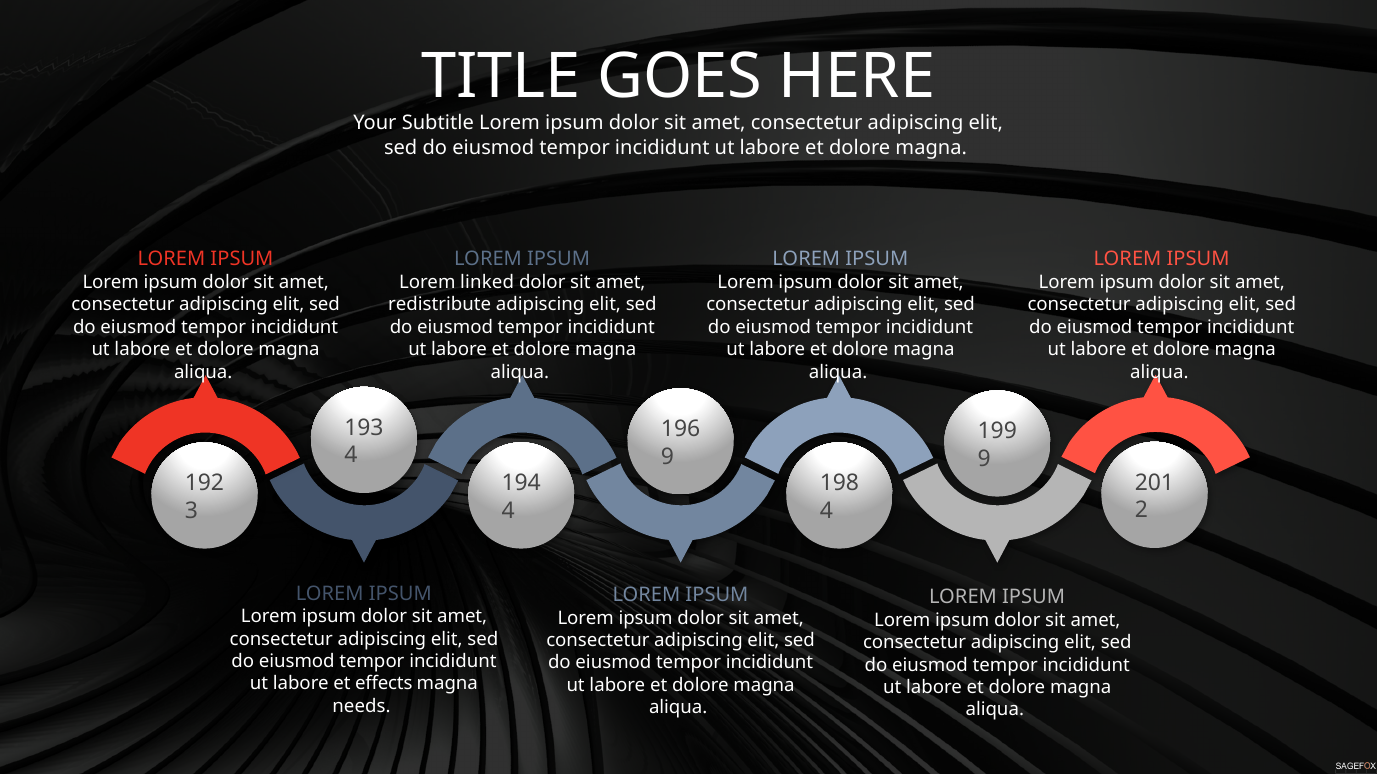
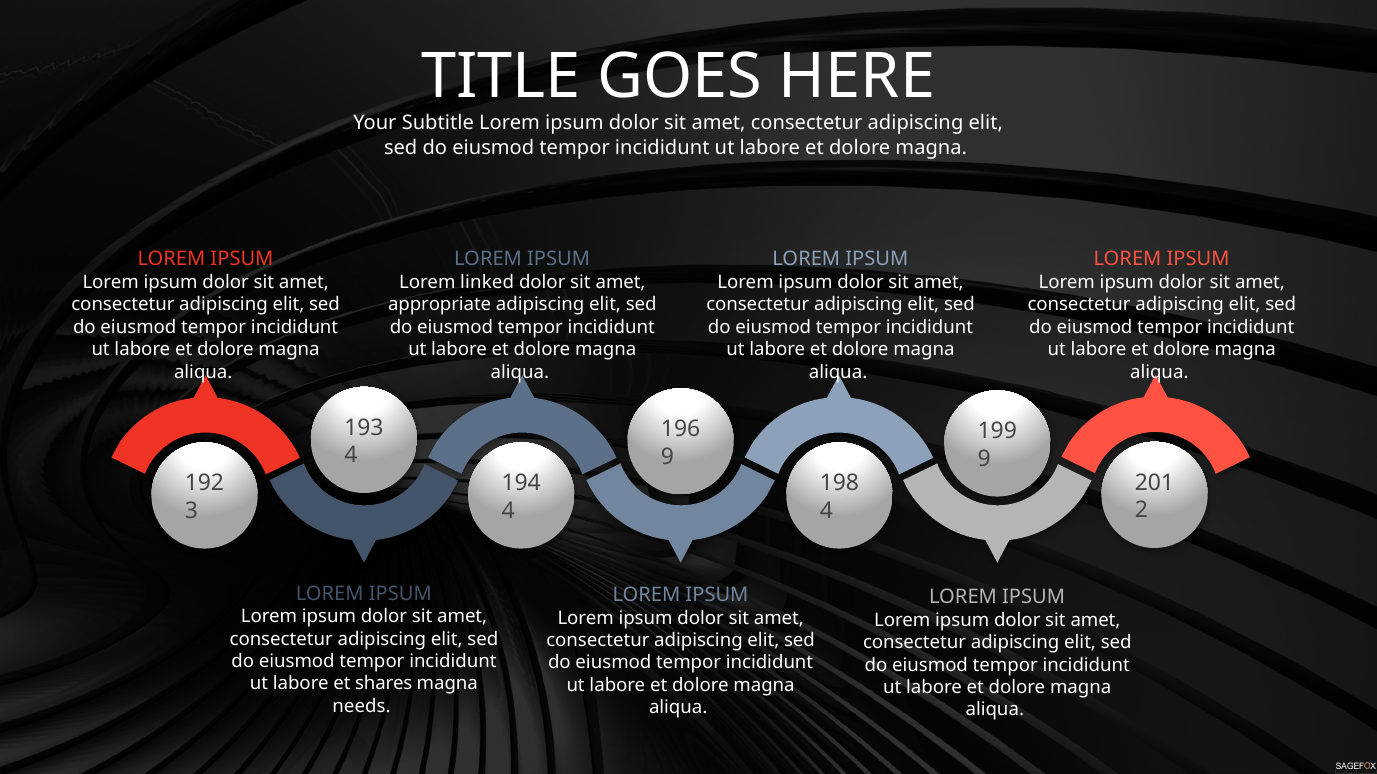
redistribute: redistribute -> appropriate (440, 305)
effects: effects -> shares (384, 684)
